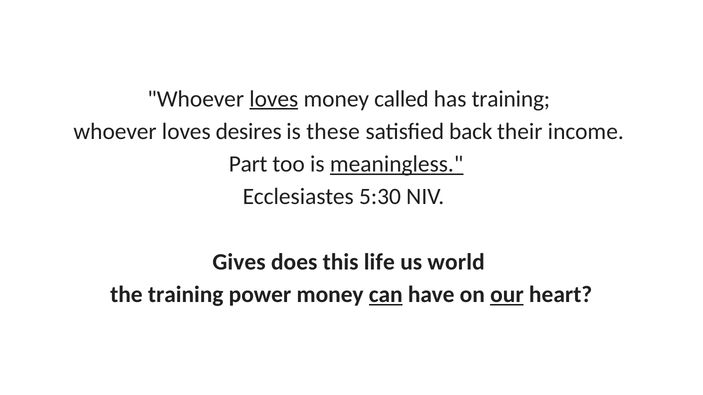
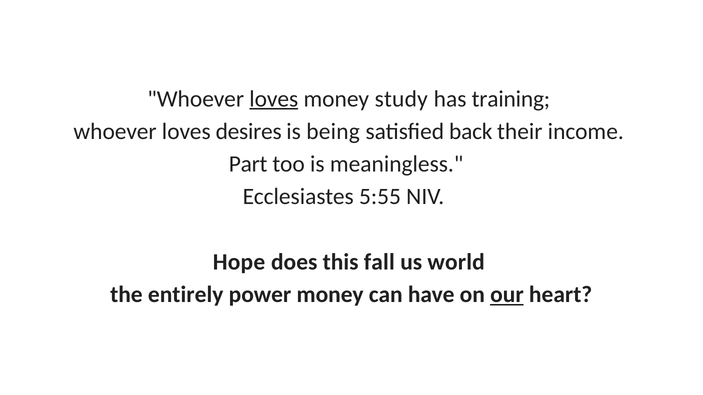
called: called -> study (401, 99)
these: these -> being (333, 132)
meaningless underline: present -> none (397, 164)
5:30: 5:30 -> 5:55 (380, 197)
Gives: Gives -> Hope (239, 262)
life: life -> fall (379, 262)
the training: training -> entirely (186, 295)
can underline: present -> none (386, 295)
